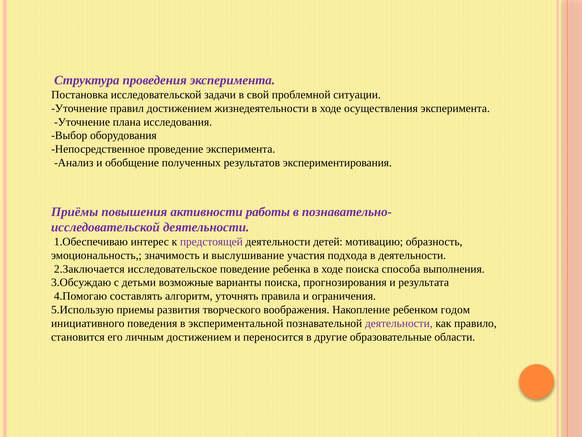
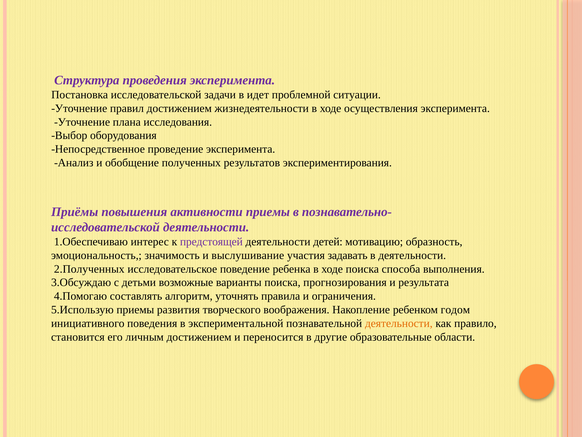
свой: свой -> идет (258, 95)
активности работы: работы -> приемы (268, 212)
подхода: подхода -> задавать (348, 255)
2.Заключается: 2.Заключается -> 2.Полученных (89, 269)
деятельности colour: purple -> orange (399, 323)
